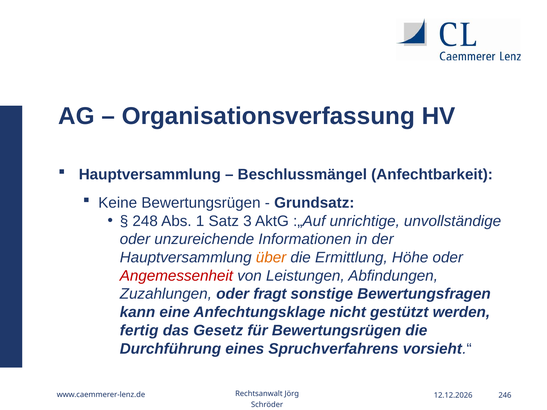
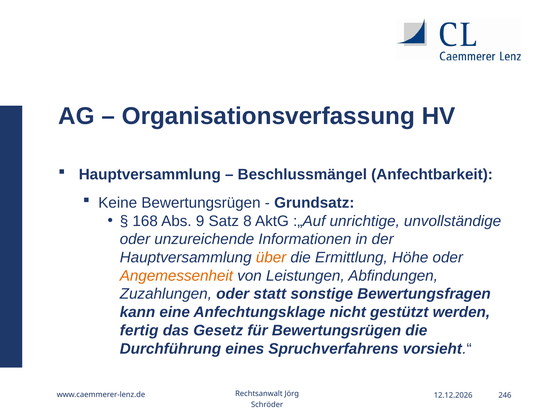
248: 248 -> 168 (145, 221)
1: 1 -> 9 (200, 221)
3: 3 -> 8 (247, 221)
Angemessenheit colour: red -> orange (176, 276)
fragt: fragt -> statt (270, 294)
